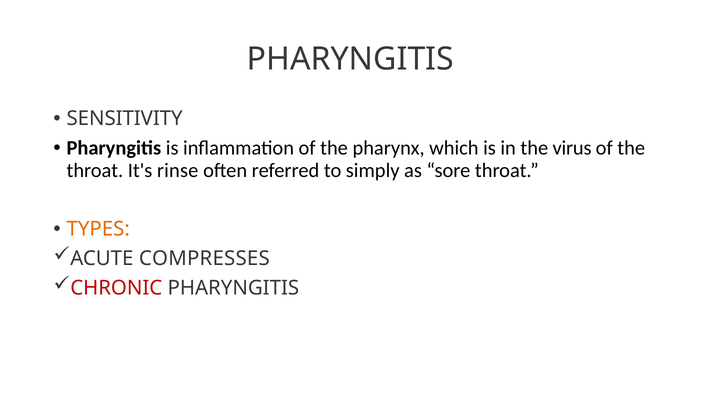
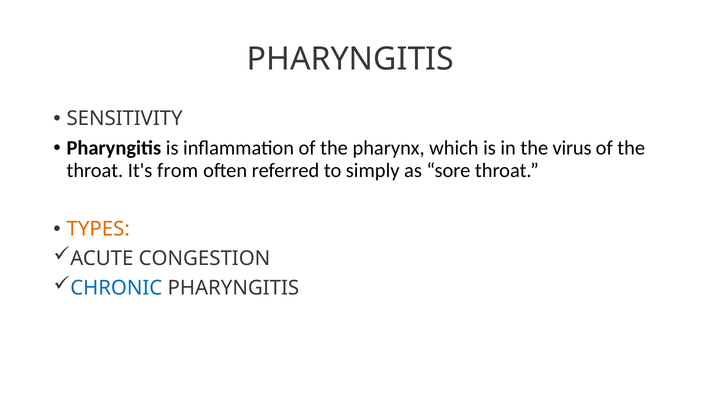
rinse: rinse -> from (178, 170)
COMPRESSES: COMPRESSES -> CONGESTION (204, 258)
CHRONIC colour: red -> blue (116, 288)
